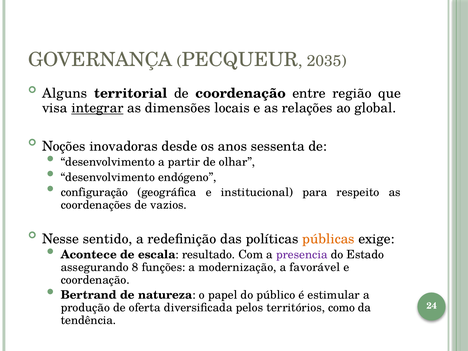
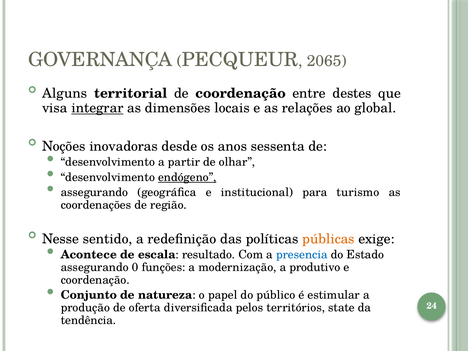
2035: 2035 -> 2065 (327, 61)
região: região -> destes (352, 93)
endógeno underline: none -> present (187, 177)
configuração: configuração -> assegurando (94, 192)
respeito: respeito -> turismo (358, 192)
vazios: vazios -> região (169, 205)
presencia colour: purple -> blue (302, 255)
8: 8 -> 0 (135, 267)
favorável: favorável -> produtivo (315, 267)
Bertrand: Bertrand -> Conjunto (89, 295)
como: como -> state (342, 308)
